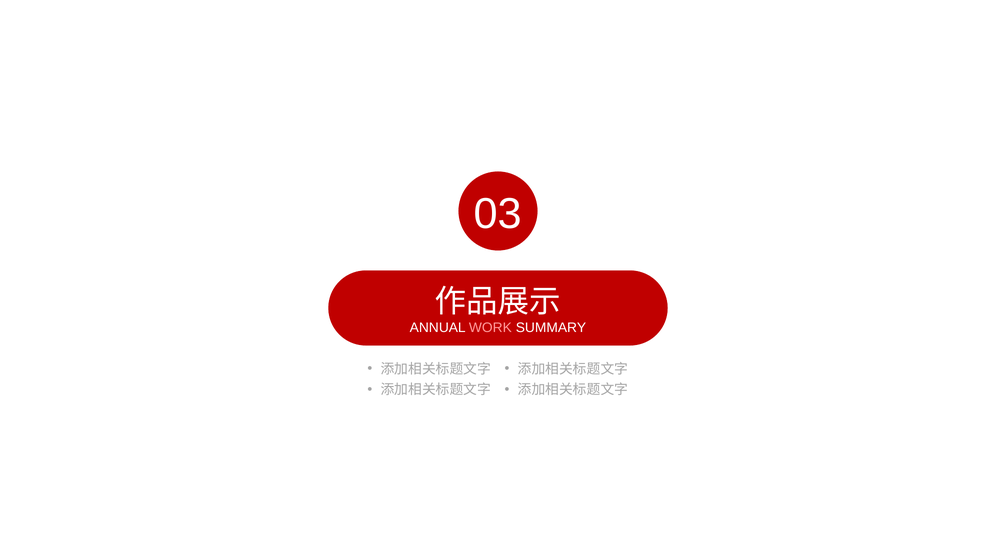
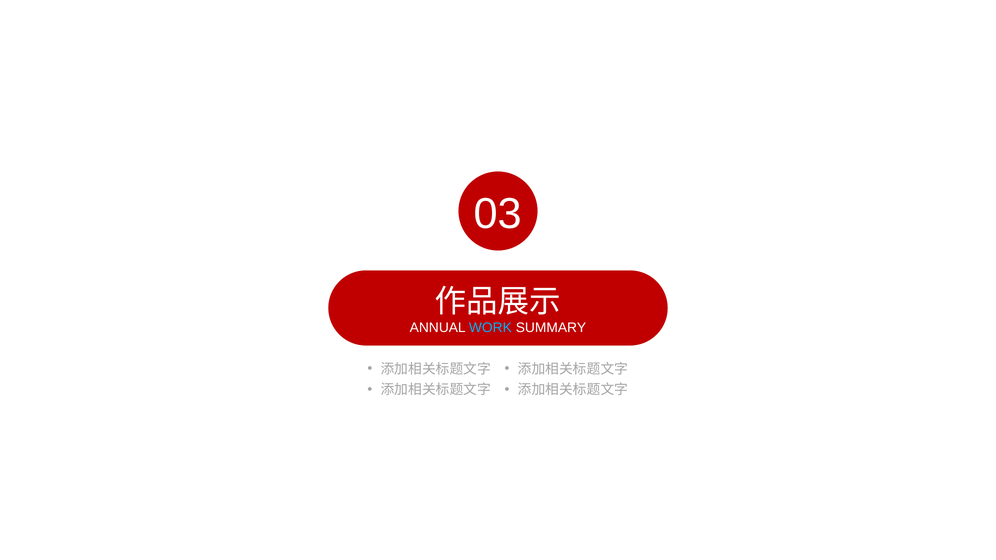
WORK colour: pink -> light blue (490, 328)
